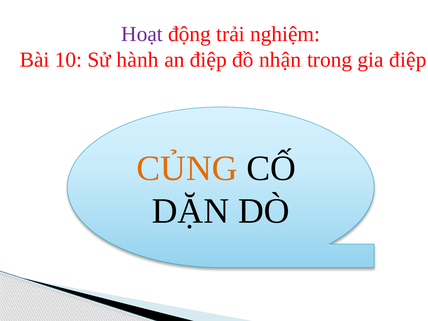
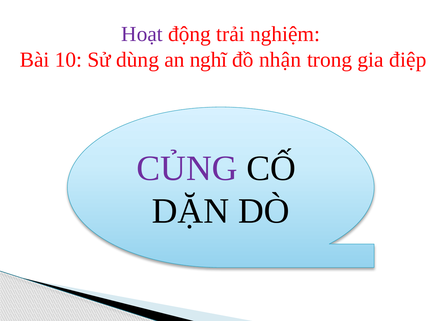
hành: hành -> dùng (138, 60)
an điệp: điệp -> nghĩ (208, 60)
CỦNG colour: orange -> purple (187, 168)
